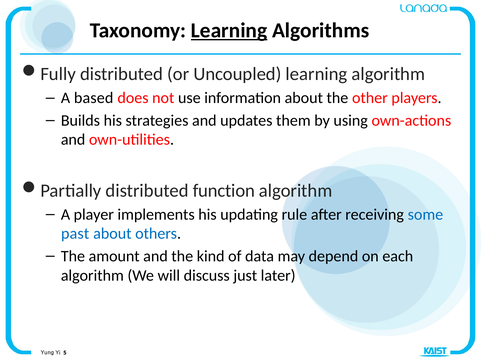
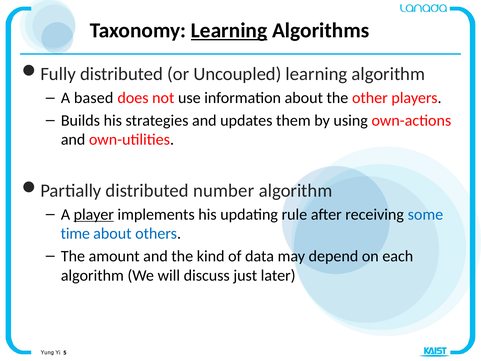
function: function -> number (224, 190)
player underline: none -> present (94, 214)
past: past -> time (75, 234)
